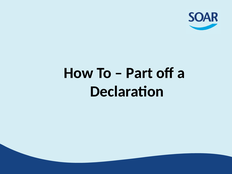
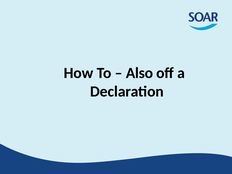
Part: Part -> Also (139, 73)
